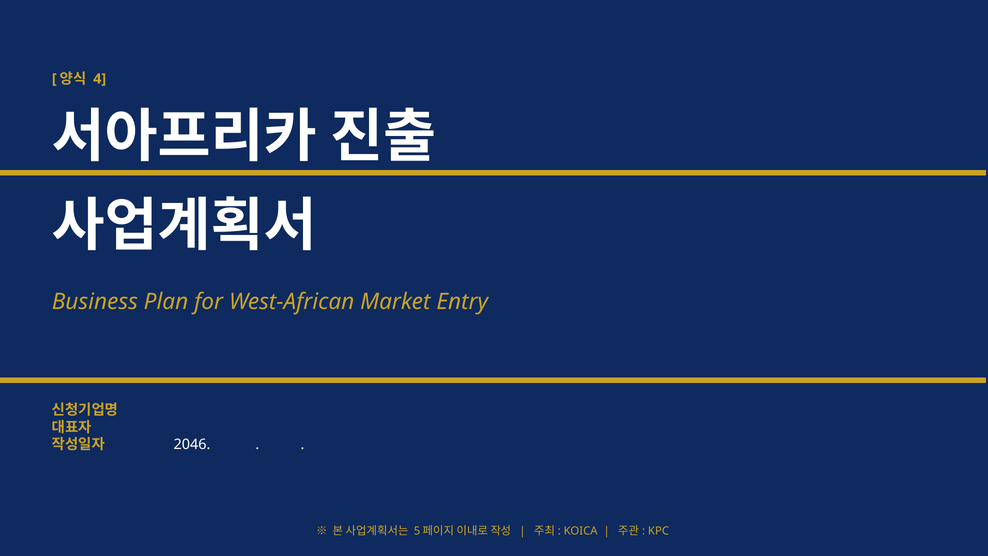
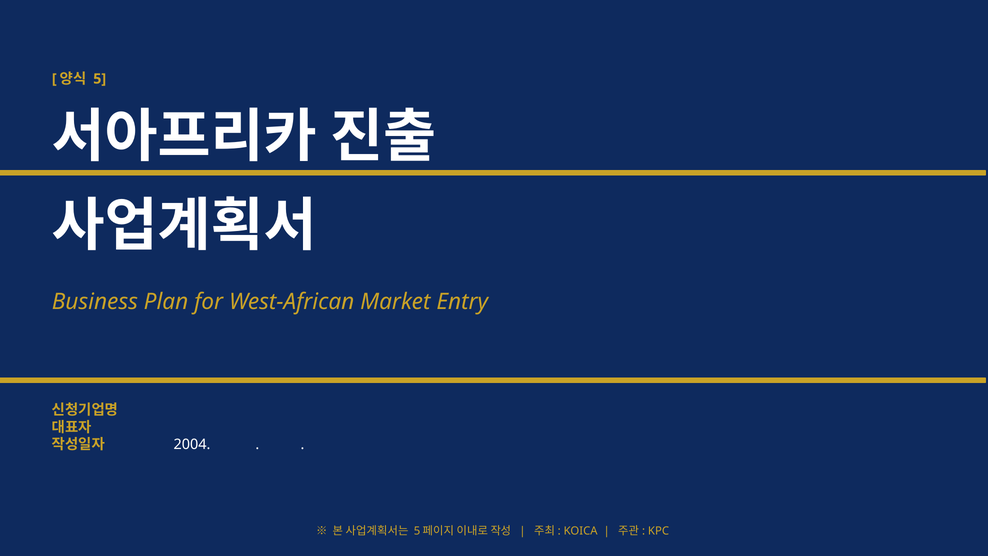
4: 4 -> 5 (100, 79)
2046: 2046 -> 2004 (192, 444)
